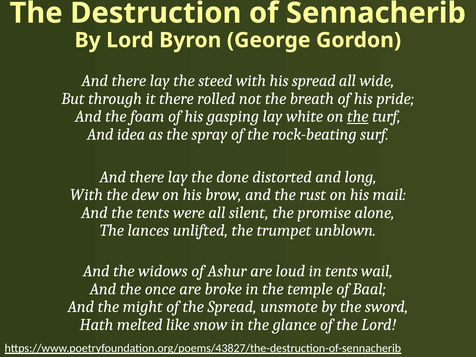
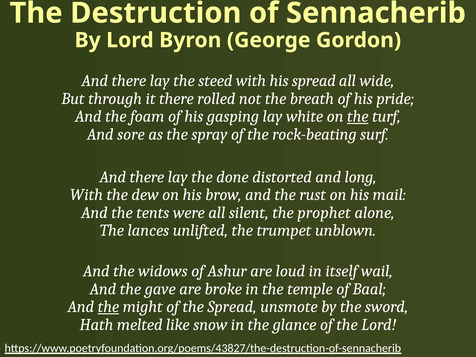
idea: idea -> sore (131, 134)
promise: promise -> prophet (324, 213)
in tents: tents -> itself (341, 271)
once: once -> gave (160, 289)
the underline: none -> present (108, 307)
